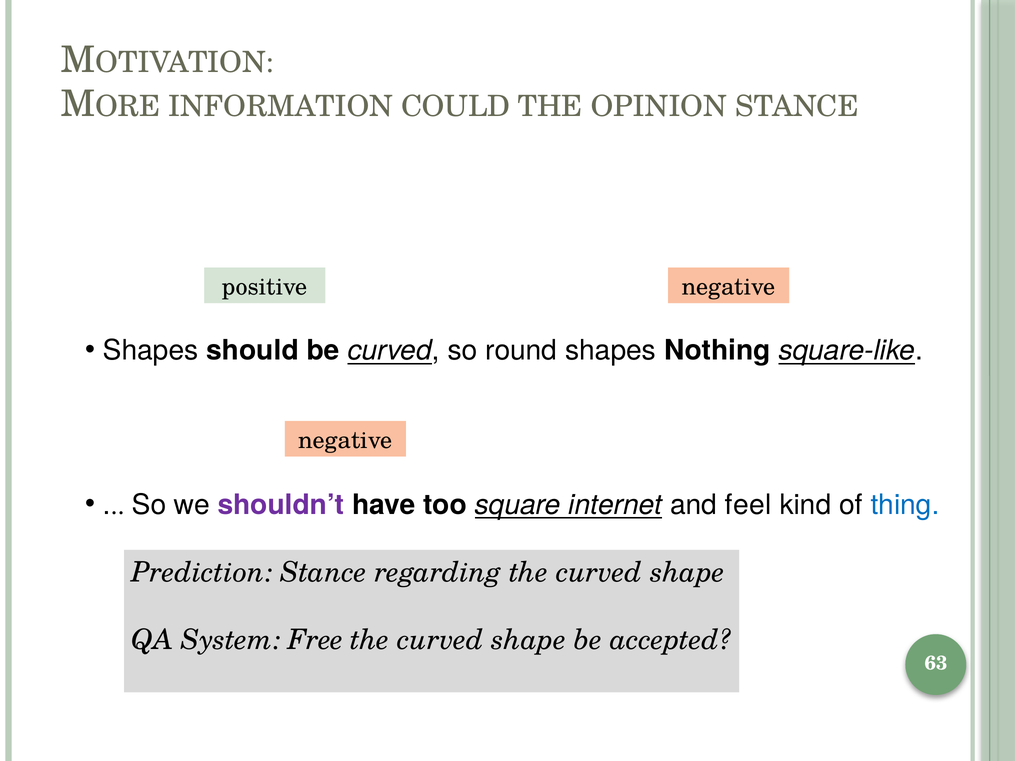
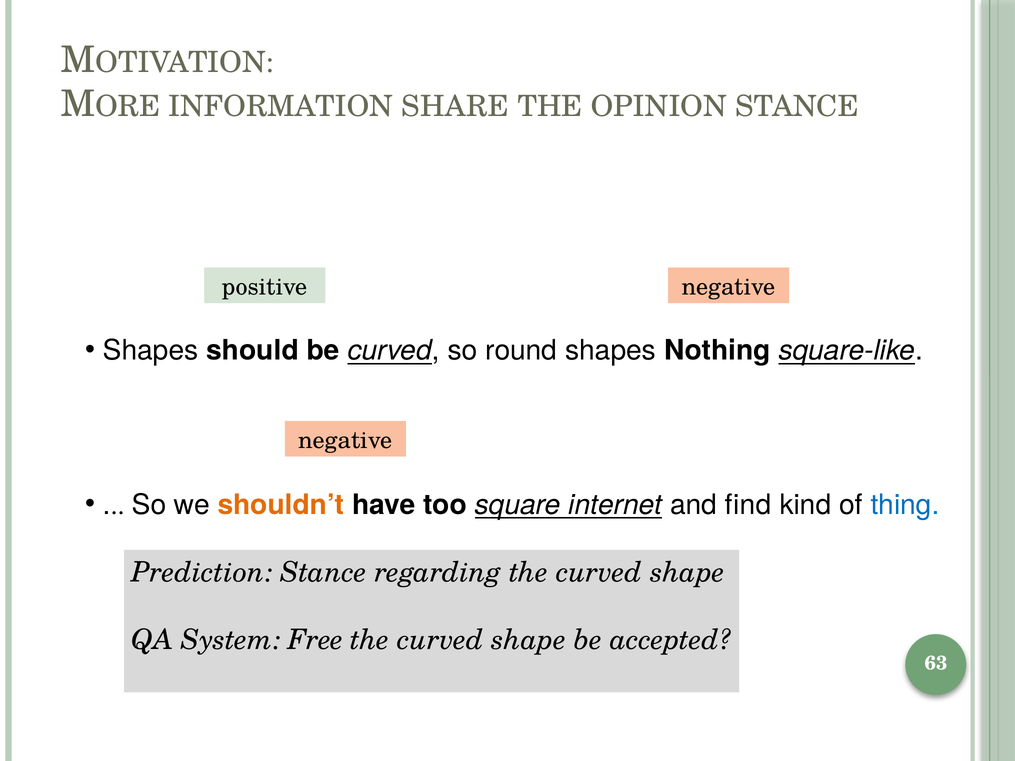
COULD: COULD -> SHARE (455, 106)
shouldn’t colour: purple -> orange (281, 505)
feel: feel -> find (748, 505)
